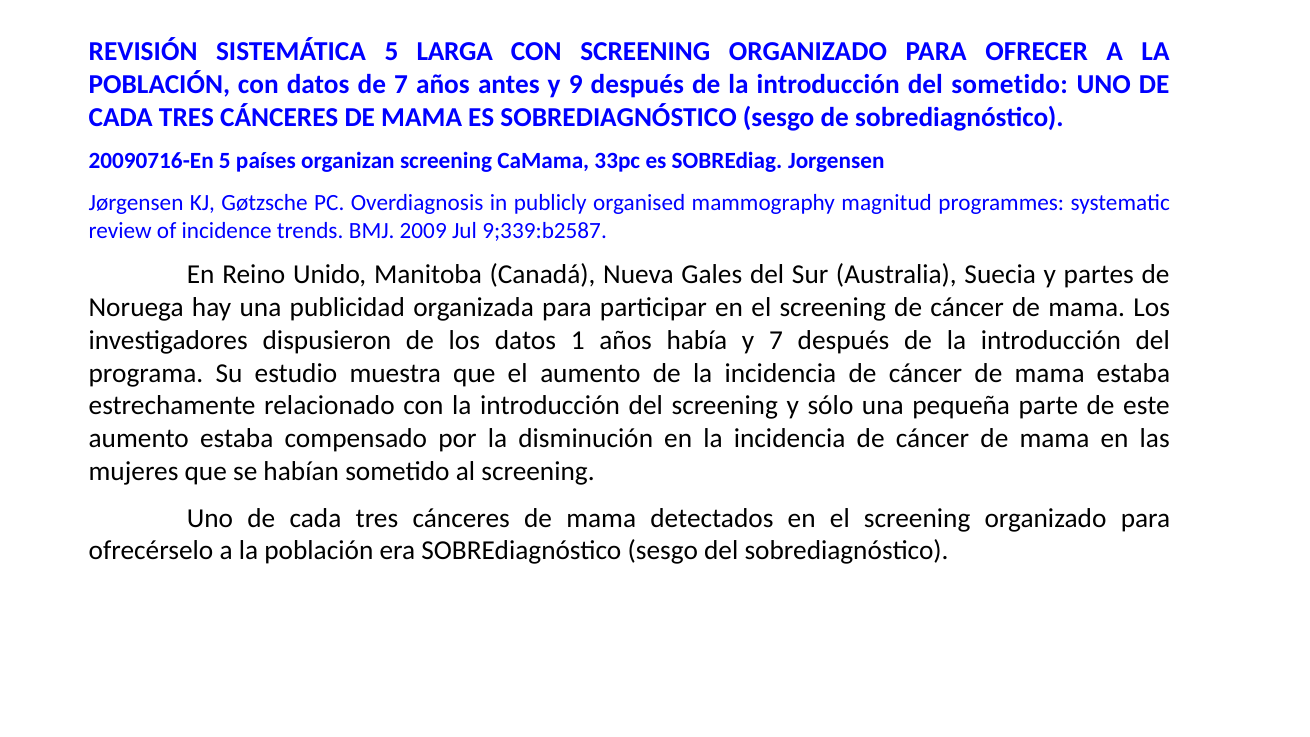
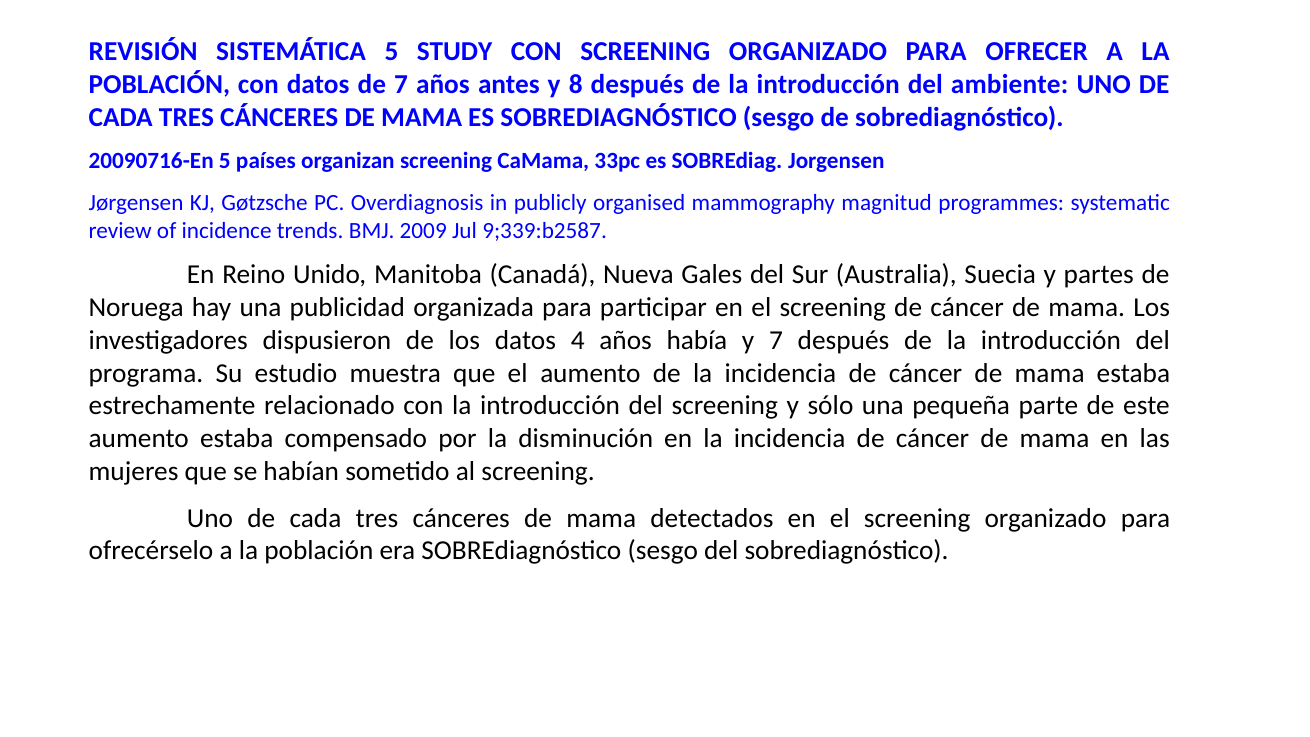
LARGA: LARGA -> STUDY (455, 52)
9: 9 -> 8 (576, 84)
del sometido: sometido -> ambiente (1010, 84)
1: 1 -> 4 (578, 340)
